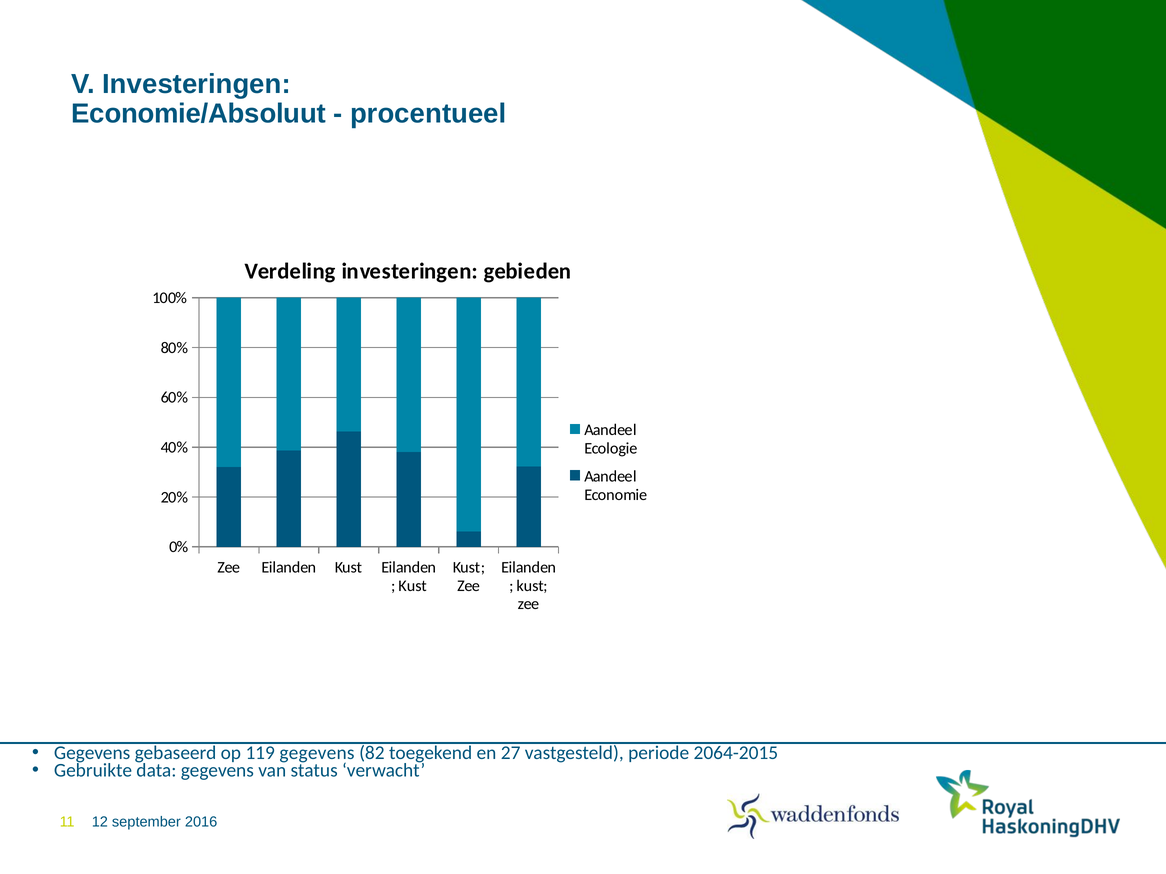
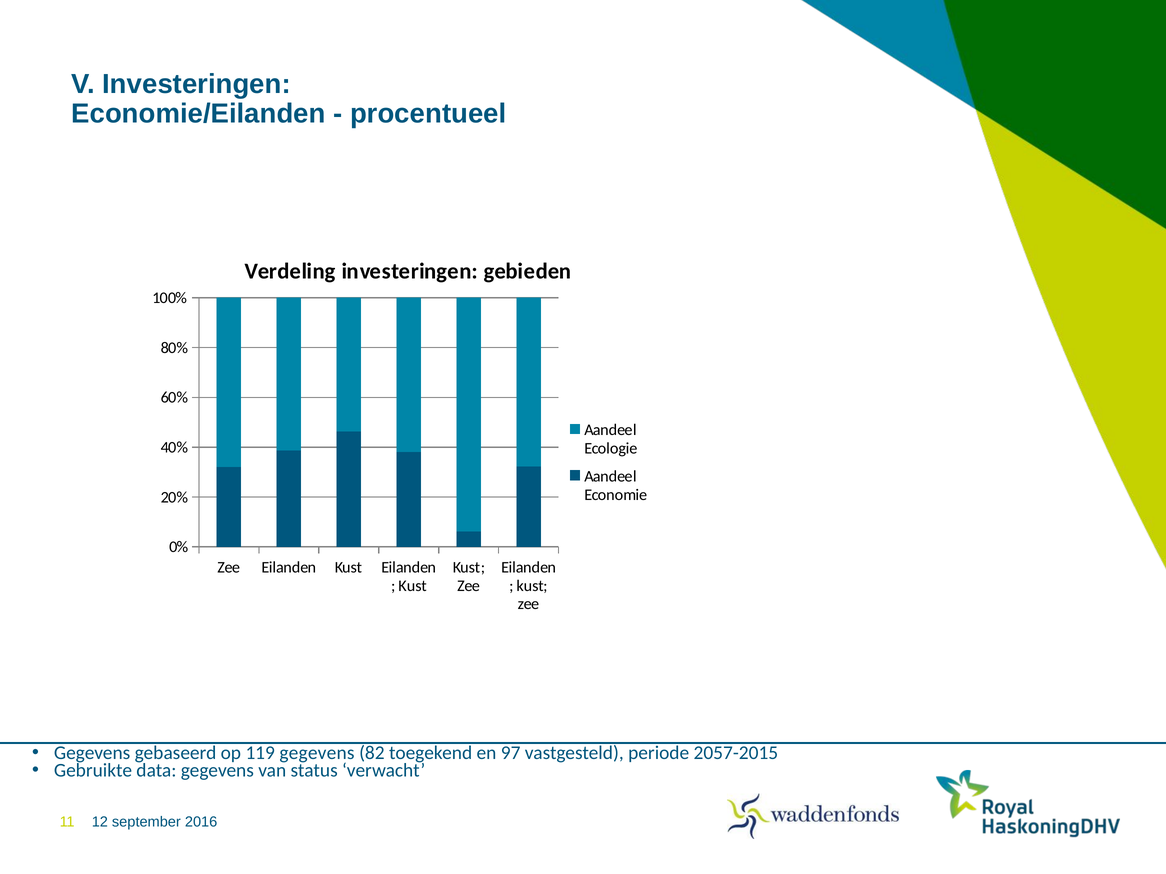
Economie/Absoluut: Economie/Absoluut -> Economie/Eilanden (198, 114)
27: 27 -> 97 (511, 753)
2064-2015: 2064-2015 -> 2057-2015 (736, 753)
